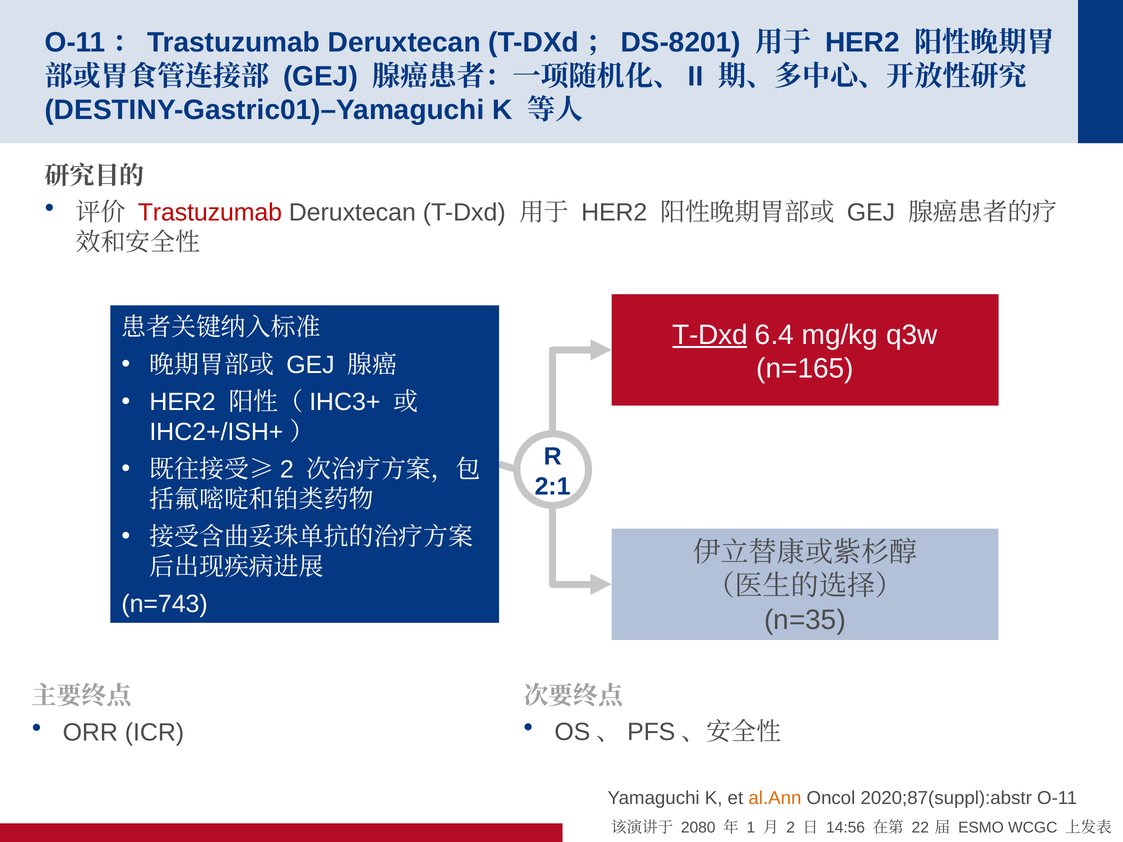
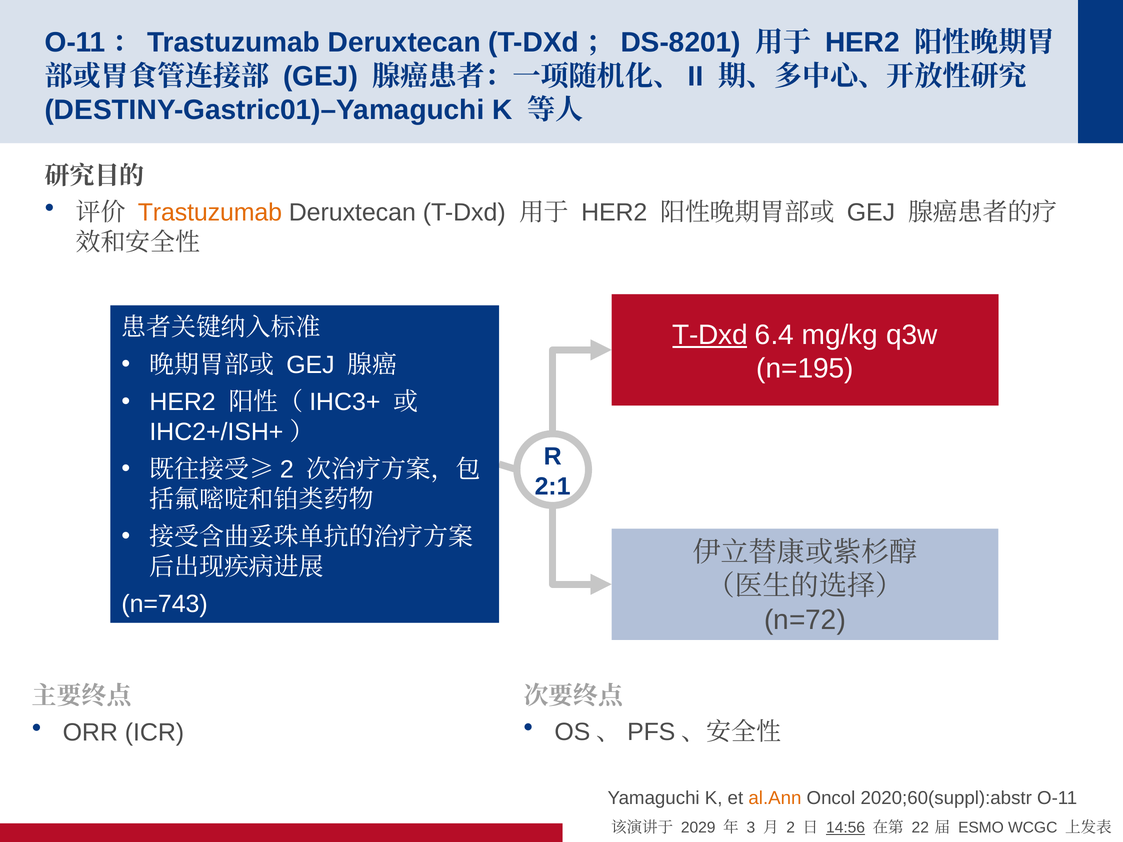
Trastuzumab colour: red -> orange (210, 212)
n=165: n=165 -> n=195 (805, 369)
n=35: n=35 -> n=72 (805, 620)
2020;87(suppl):abstr: 2020;87(suppl):abstr -> 2020;60(suppl):abstr (946, 799)
2080: 2080 -> 2029 (698, 828)
1: 1 -> 3 (751, 828)
14:56 underline: none -> present (846, 828)
